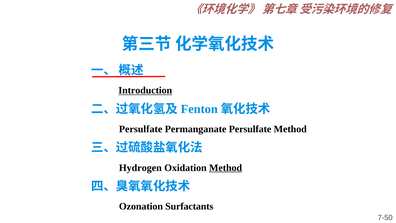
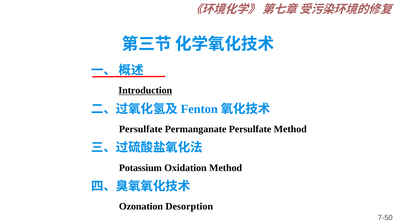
Hydrogen: Hydrogen -> Potassium (140, 168)
Method underline: present -> none (226, 168)
Surfactants: Surfactants -> Desorption (189, 206)
